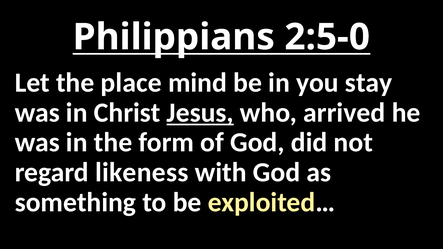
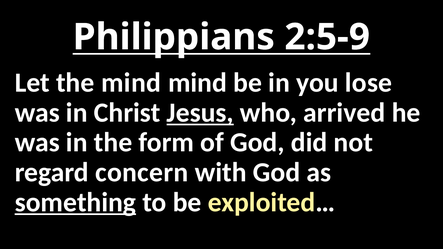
2:5-0: 2:5-0 -> 2:5-9 (327, 37)
the place: place -> mind (131, 83)
stay: stay -> lose (369, 83)
likeness: likeness -> concern (142, 172)
something underline: none -> present (75, 202)
